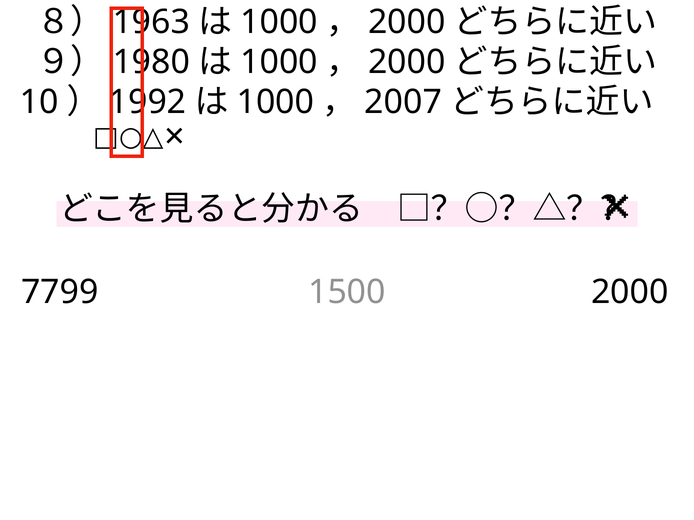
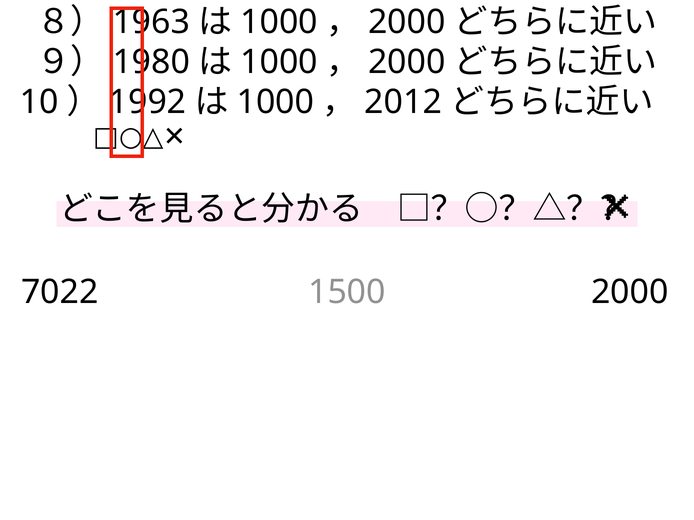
2007: 2007 -> 2012 (403, 102)
7799: 7799 -> 7022 (60, 292)
